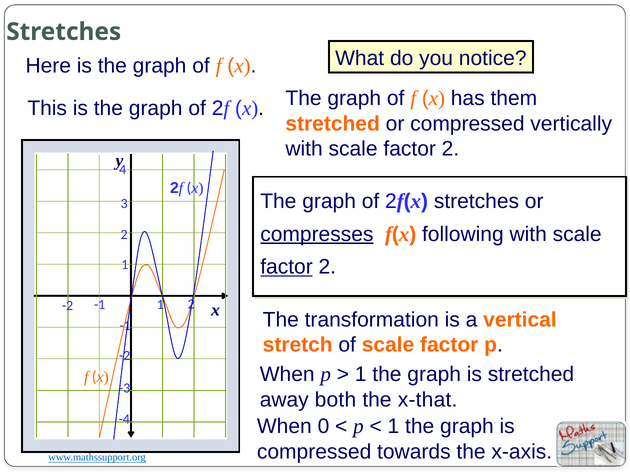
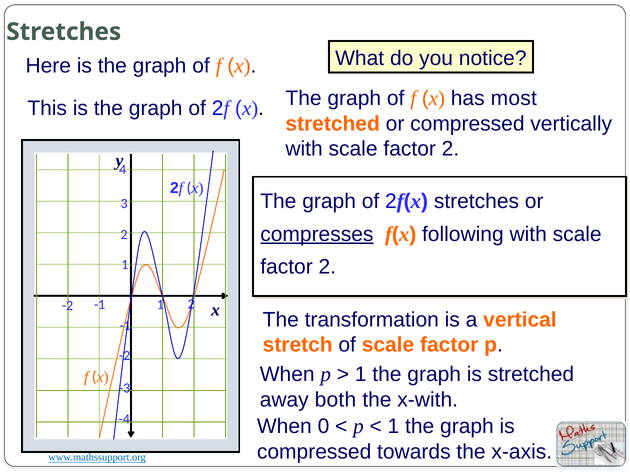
them: them -> most (514, 98)
factor underline: present -> none (287, 267)
x-that: x-that -> x-with (428, 399)
